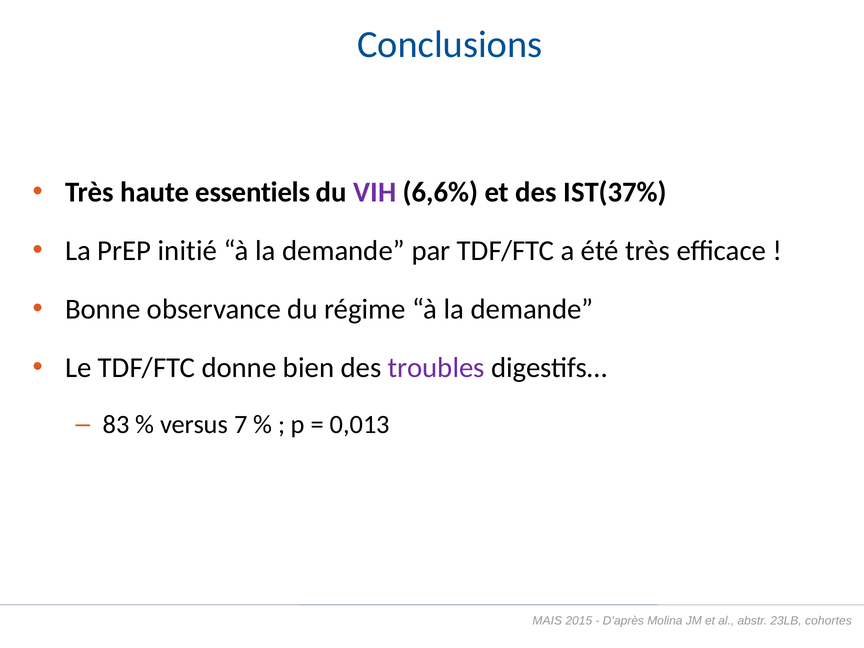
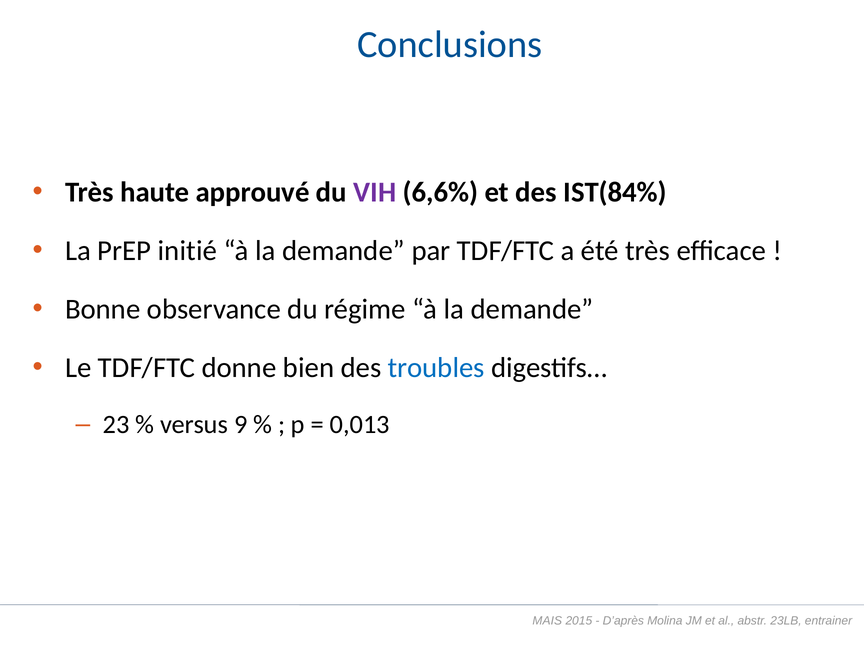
essentiels: essentiels -> approuvé (253, 192)
IST(37%: IST(37% -> IST(84% (615, 192)
troubles colour: purple -> blue (436, 368)
83: 83 -> 23 (116, 425)
7: 7 -> 9 (241, 425)
cohortes: cohortes -> entrainer (829, 621)
